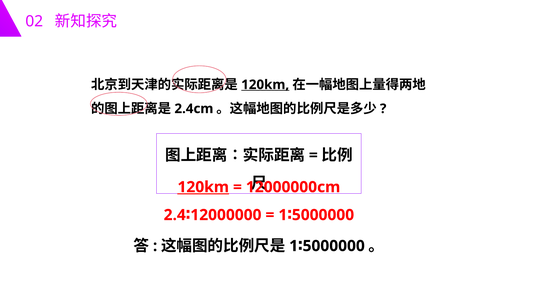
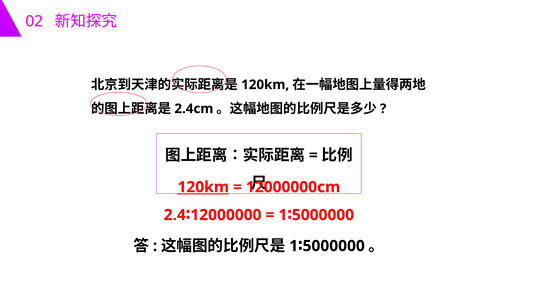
120km underline: present -> none (265, 85)
